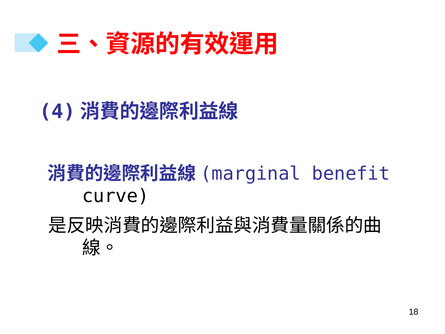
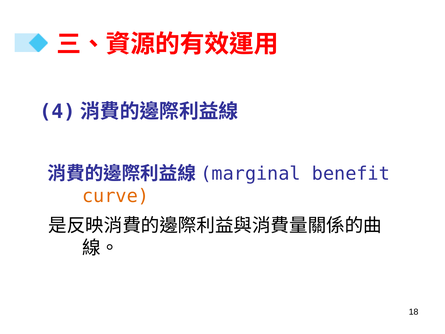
curve colour: black -> orange (116, 196)
